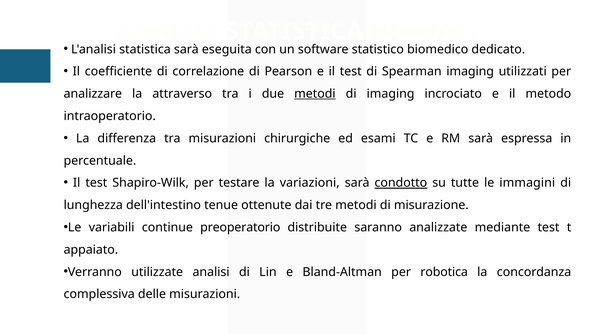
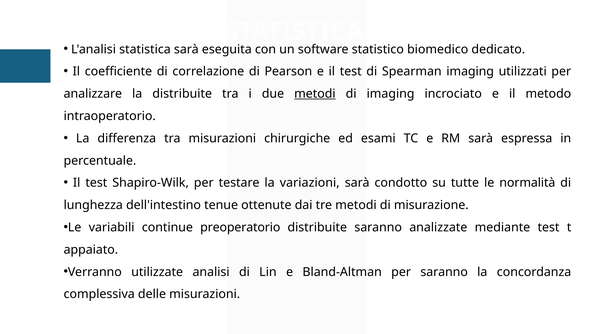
la attraverso: attraverso -> distribuite (182, 94)
condotto underline: present -> none (401, 183)
immagini: immagini -> normalità (527, 183)
per robotica: robotica -> saranno (444, 272)
